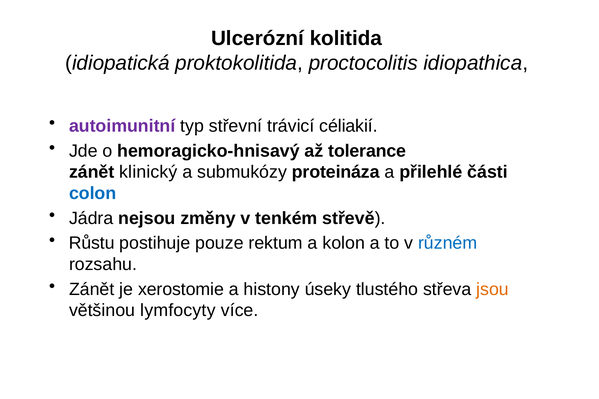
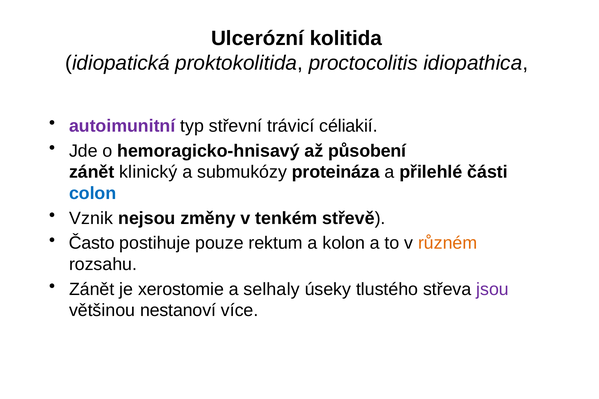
tolerance: tolerance -> působení (367, 151)
Jádra: Jádra -> Vznik (91, 218)
Růstu: Růstu -> Často (92, 243)
různém colour: blue -> orange (448, 243)
histony: histony -> selhaly (272, 289)
jsou colour: orange -> purple (493, 289)
lymfocyty: lymfocyty -> nestanoví (178, 311)
